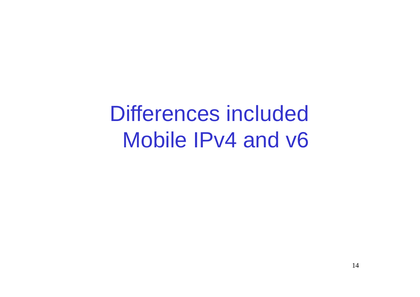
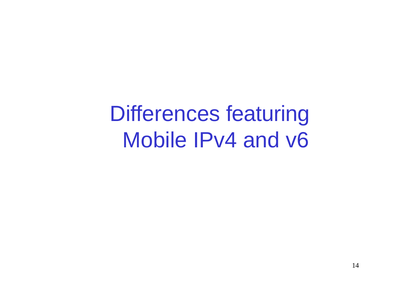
included: included -> featuring (268, 114)
